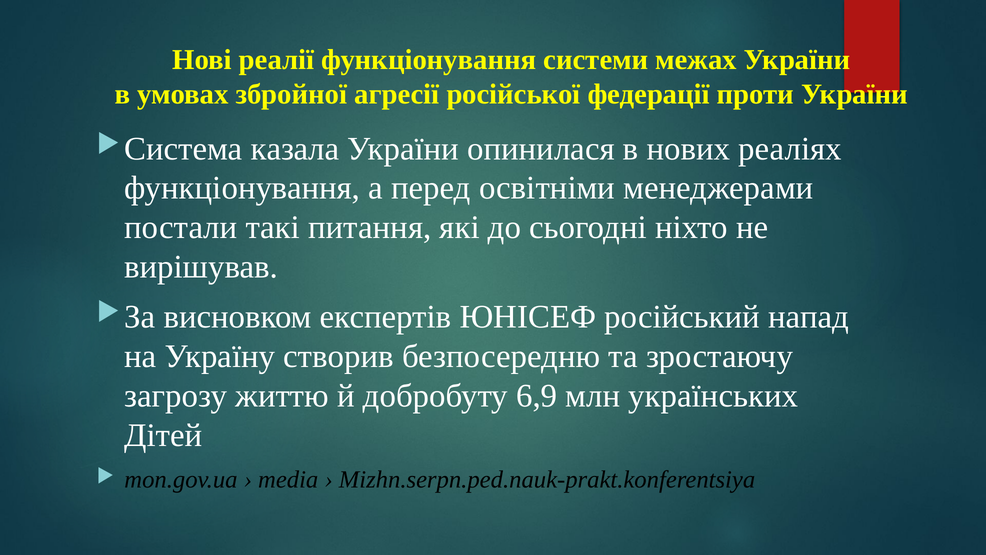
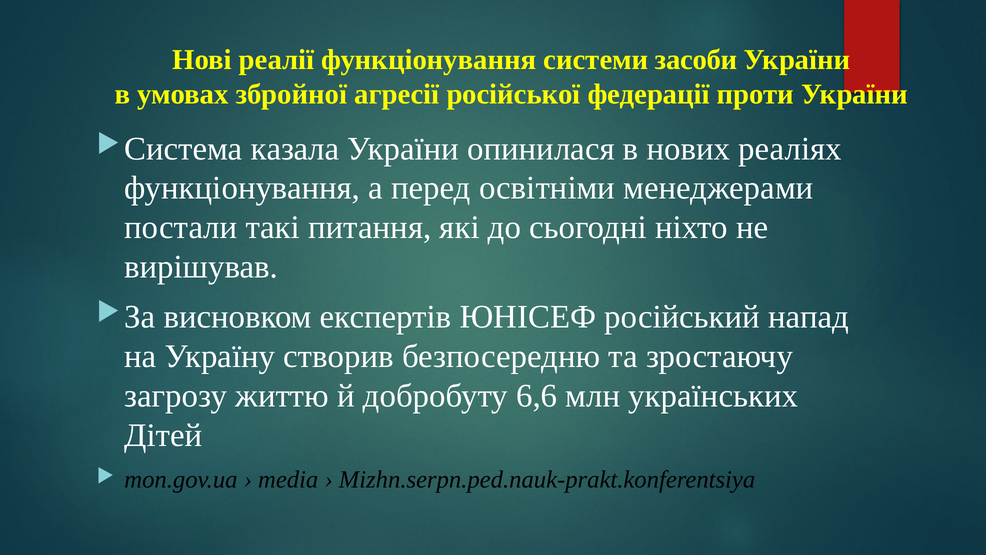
межах: межах -> засоби (696, 60)
6,9: 6,9 -> 6,6 (537, 396)
